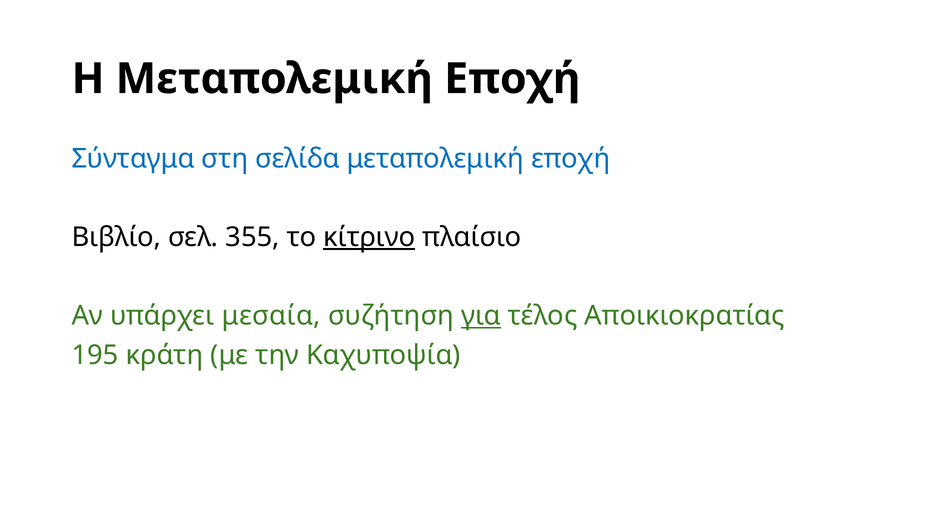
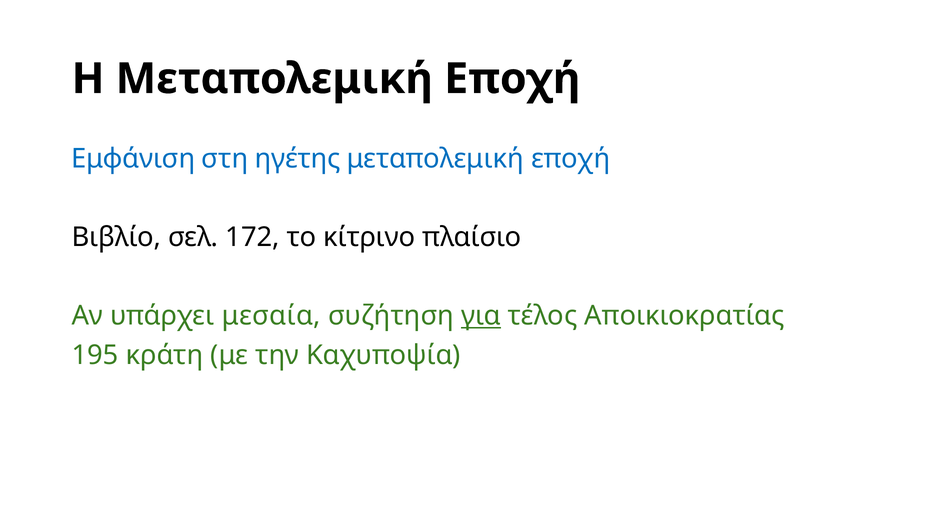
Σύνταγμα: Σύνταγμα -> Εμφάνιση (133, 159)
σελίδα: σελίδα -> ηγέτης (298, 159)
355: 355 -> 172 (253, 237)
κίτρινο underline: present -> none (369, 237)
